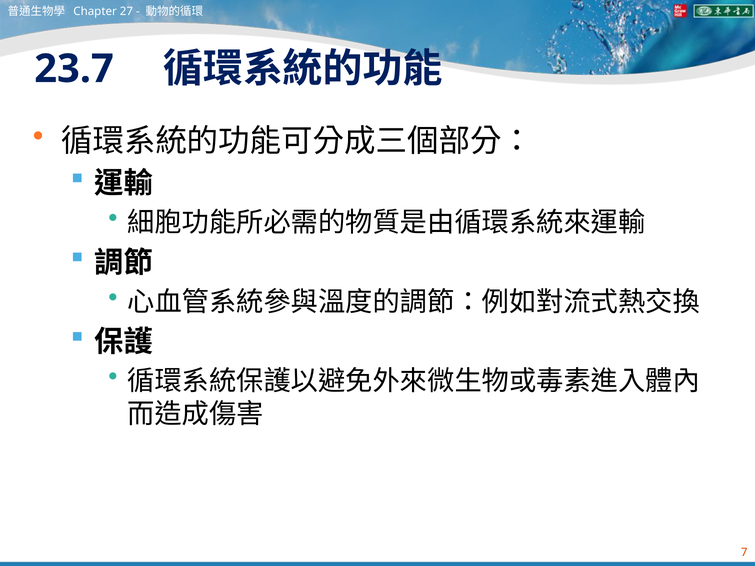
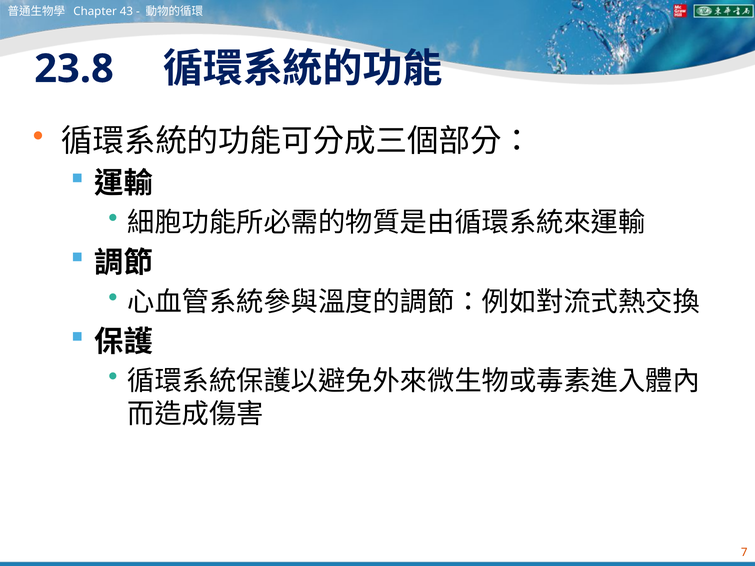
27: 27 -> 43 (126, 12)
23.7: 23.7 -> 23.8 (74, 69)
